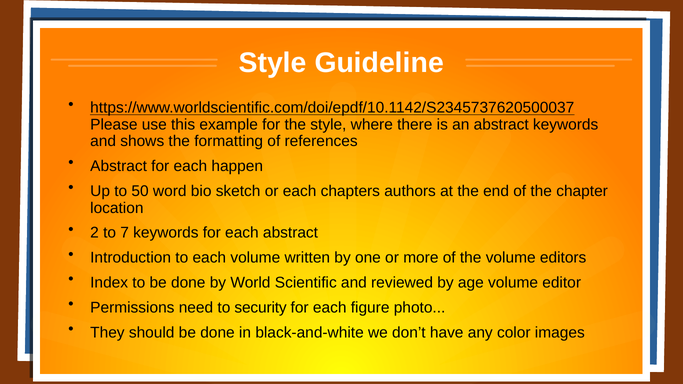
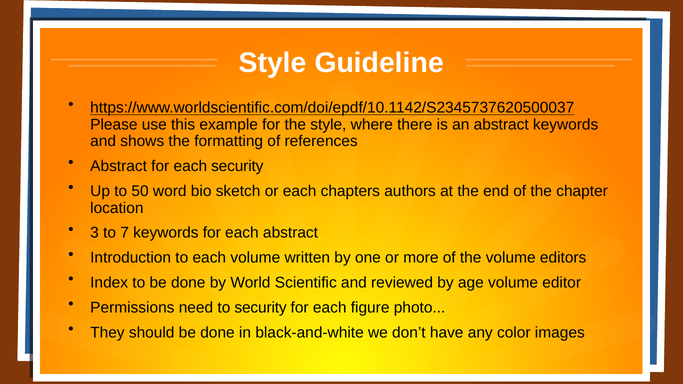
each happen: happen -> security (237, 166)
2: 2 -> 3 (95, 233)
